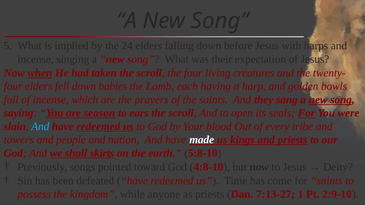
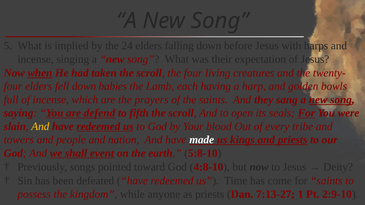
season: season -> defend (99, 113)
ears: ears -> fifth (139, 113)
And colour: light blue -> yellow (40, 127)
skirts: skirts -> event (102, 153)
